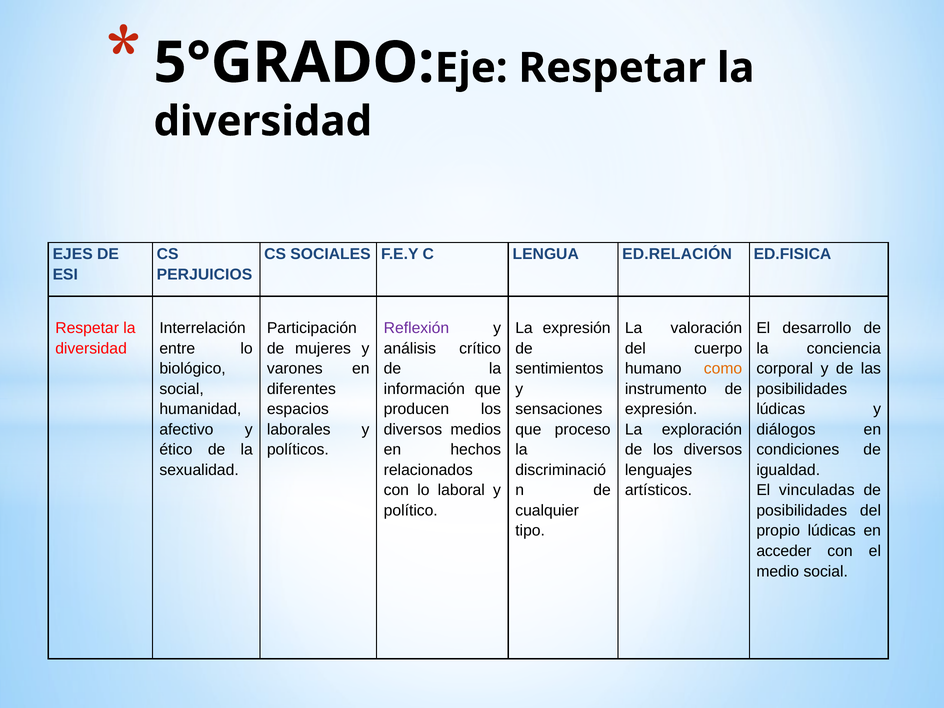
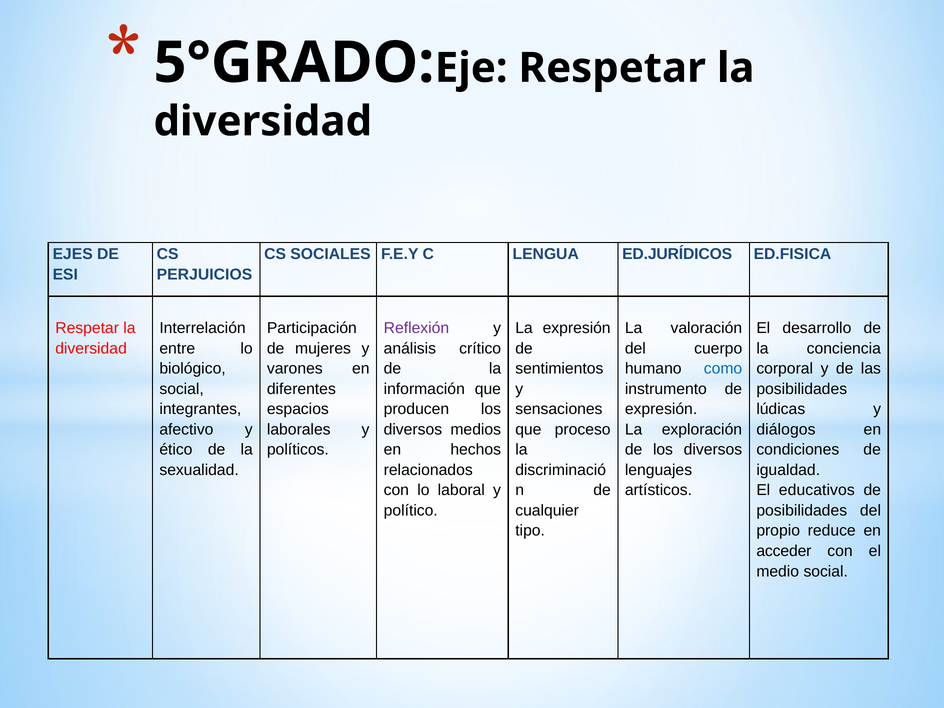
ED.RELACIÓN: ED.RELACIÓN -> ED.JURÍDICOS (677, 254)
como colour: orange -> blue (723, 369)
humanidad: humanidad -> integrantes (200, 409)
vinculadas: vinculadas -> educativos (817, 490)
propio lúdicas: lúdicas -> reduce (832, 531)
